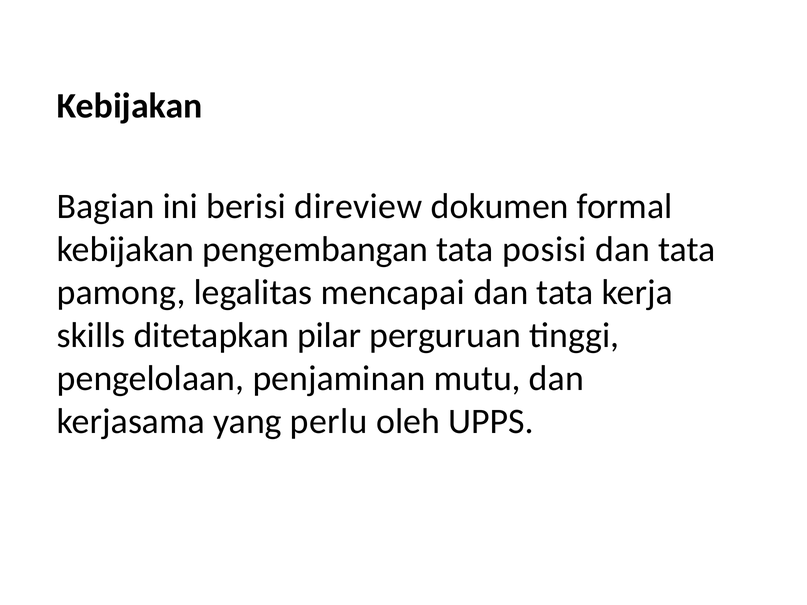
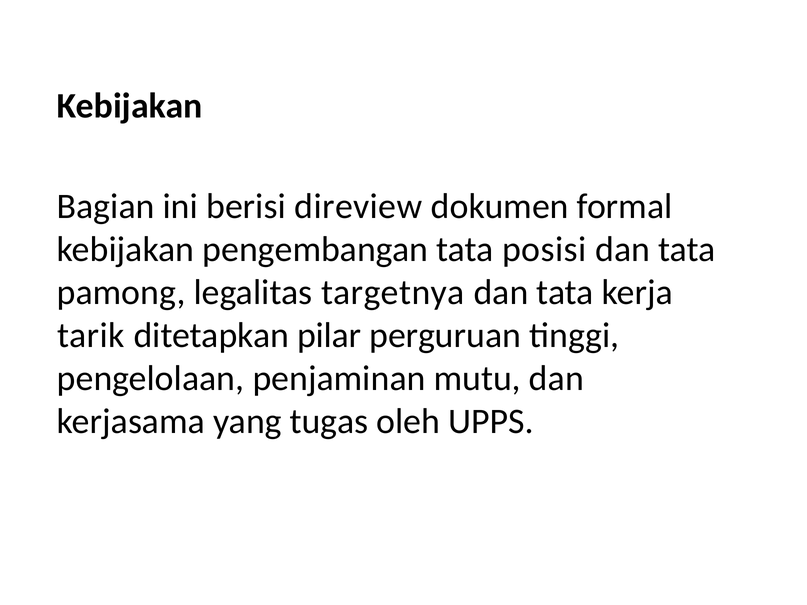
mencapai: mencapai -> targetnya (393, 293)
skills: skills -> tarik (91, 336)
perlu: perlu -> tugas (329, 422)
